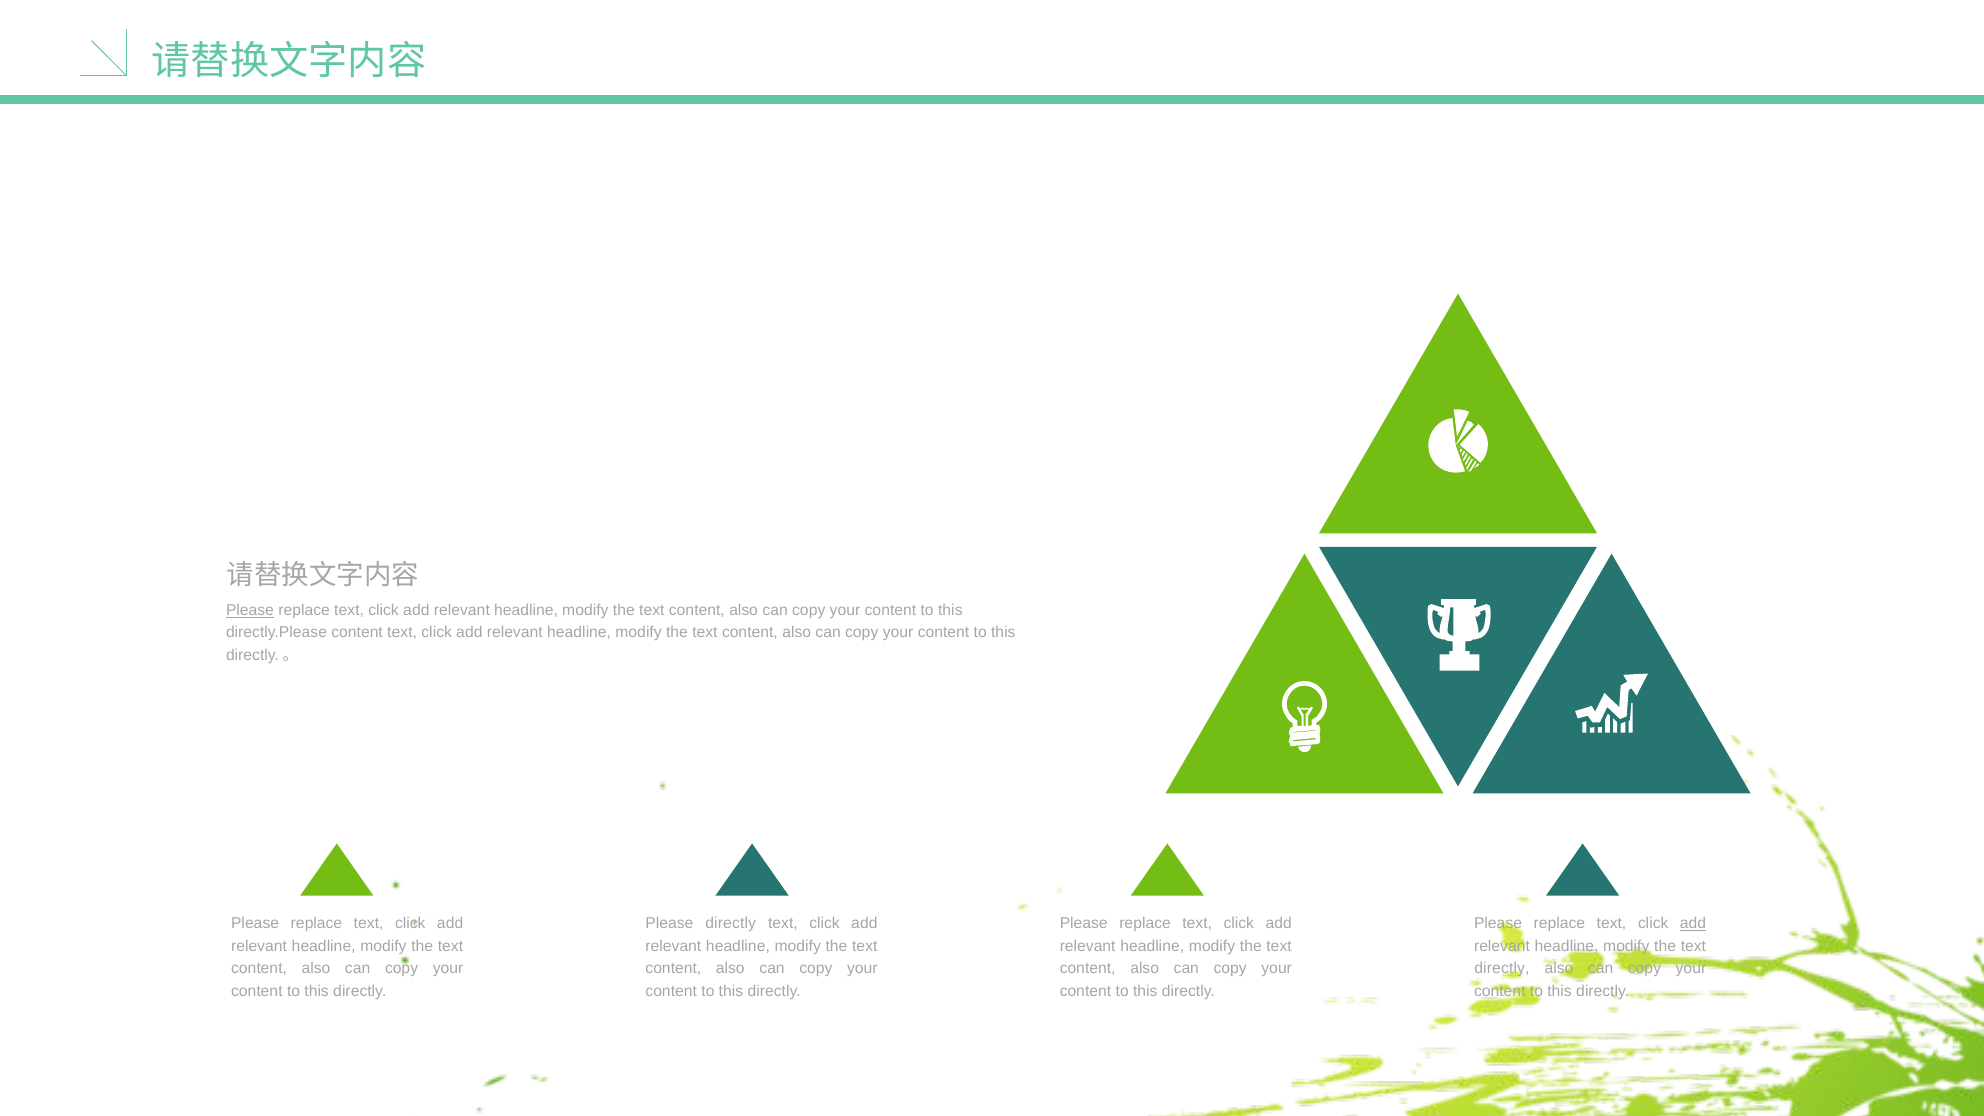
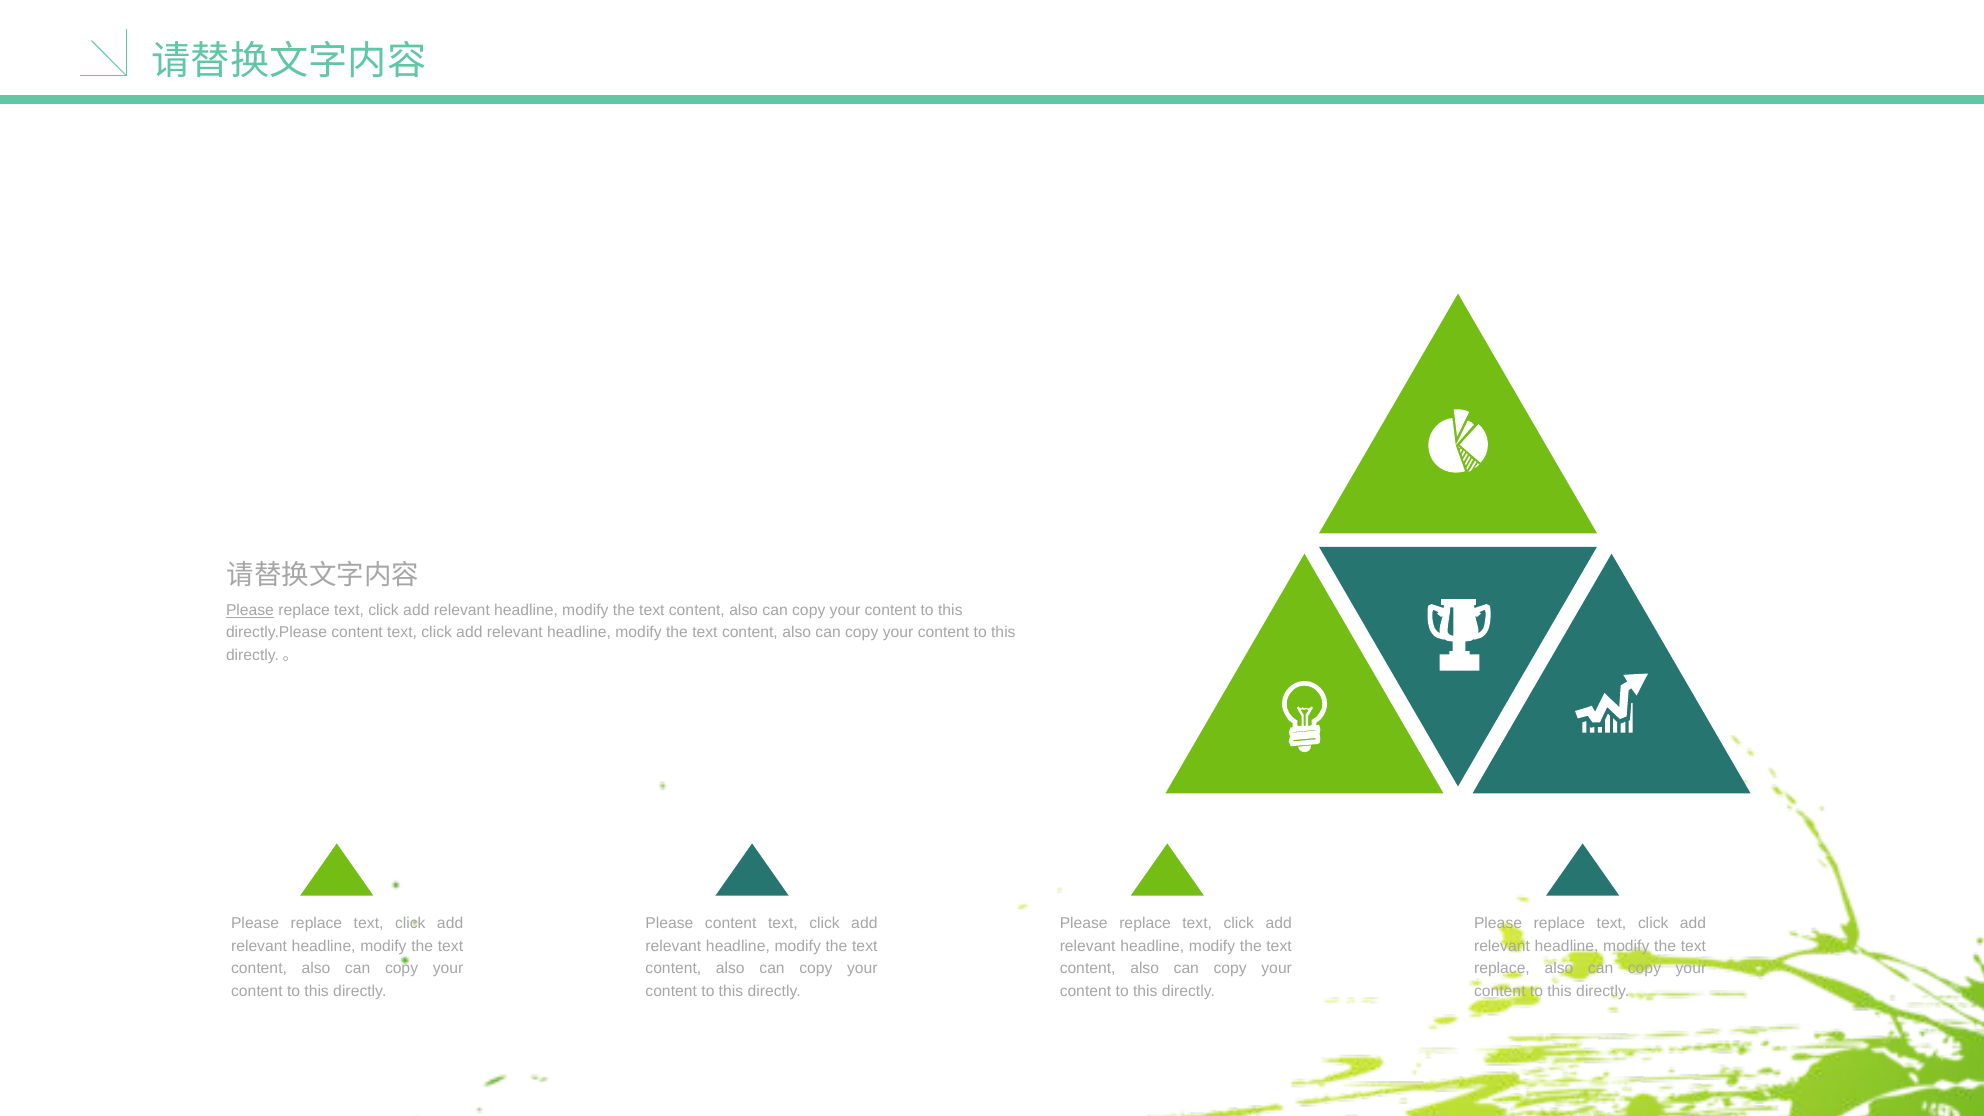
Please directly: directly -> content (731, 924)
add underline: present -> none (1693, 924)
directly: directly -> replace (1502, 969)
